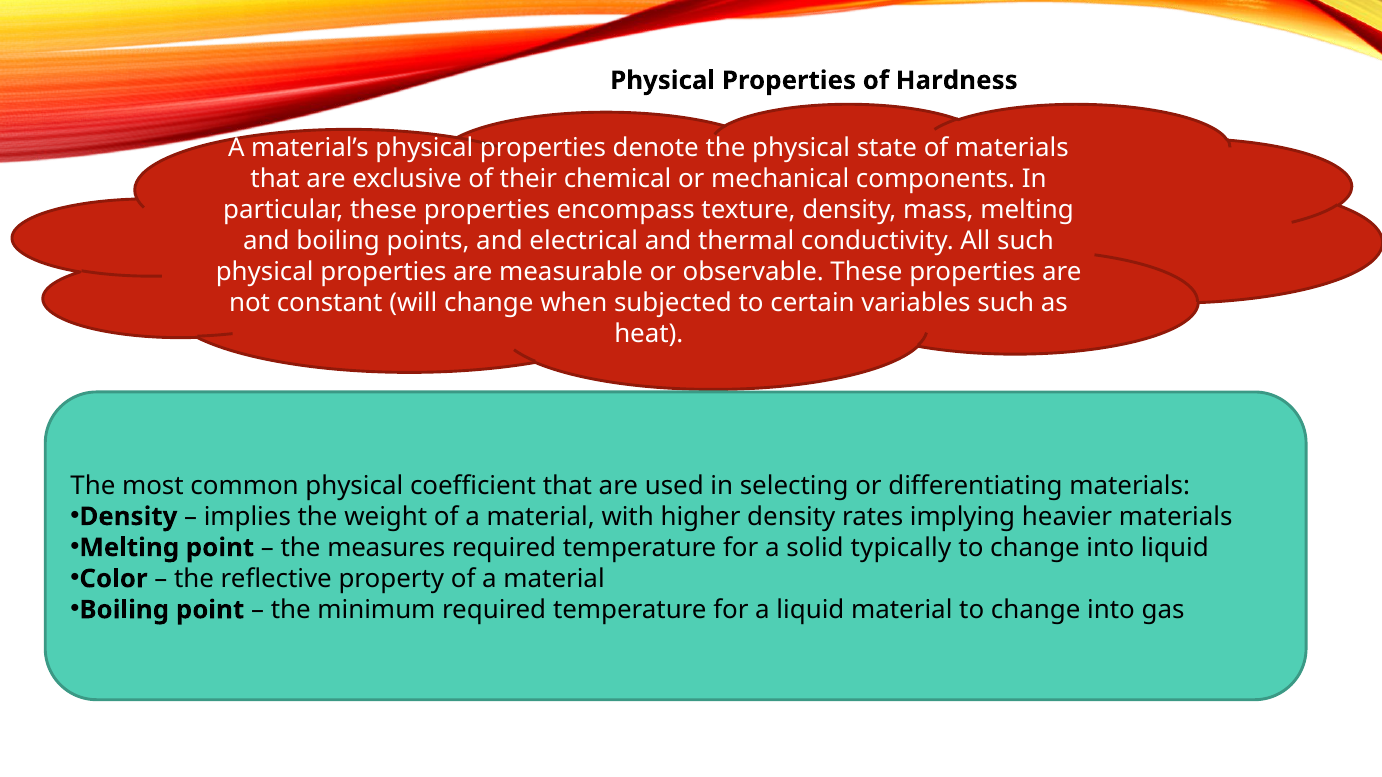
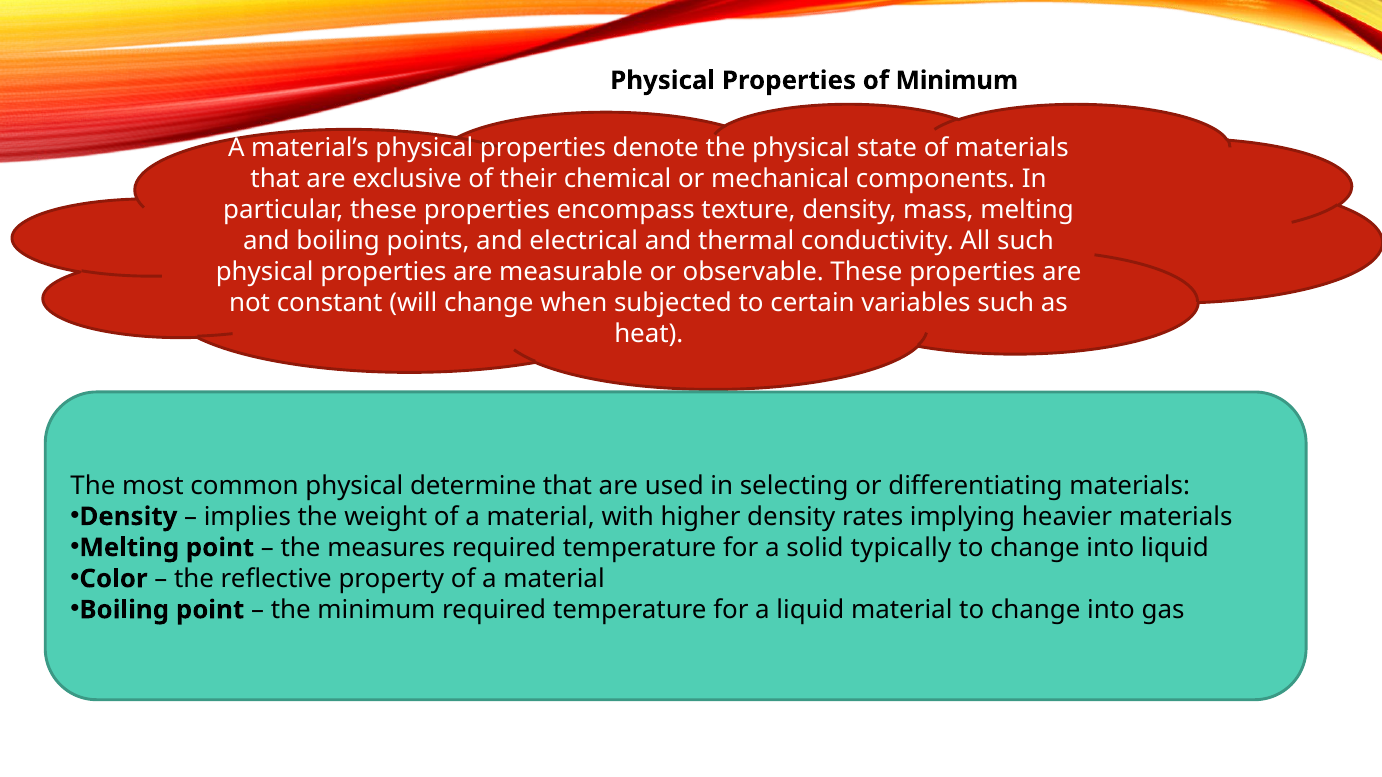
of Hardness: Hardness -> Minimum (957, 80)
coefficient: coefficient -> determine (473, 486)
